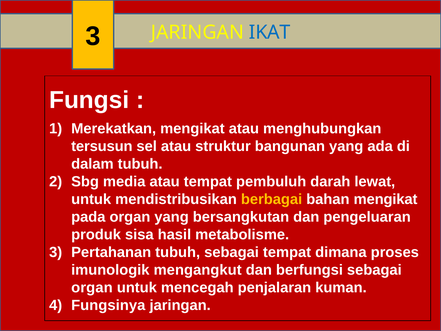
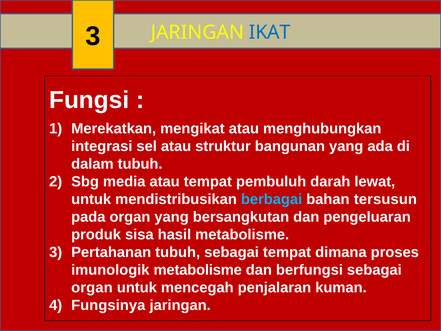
tersusun: tersusun -> integrasi (102, 146)
berbagai colour: yellow -> light blue (272, 199)
bahan mengikat: mengikat -> tersusun (385, 199)
imunologik mengangkut: mengangkut -> metabolisme (198, 270)
